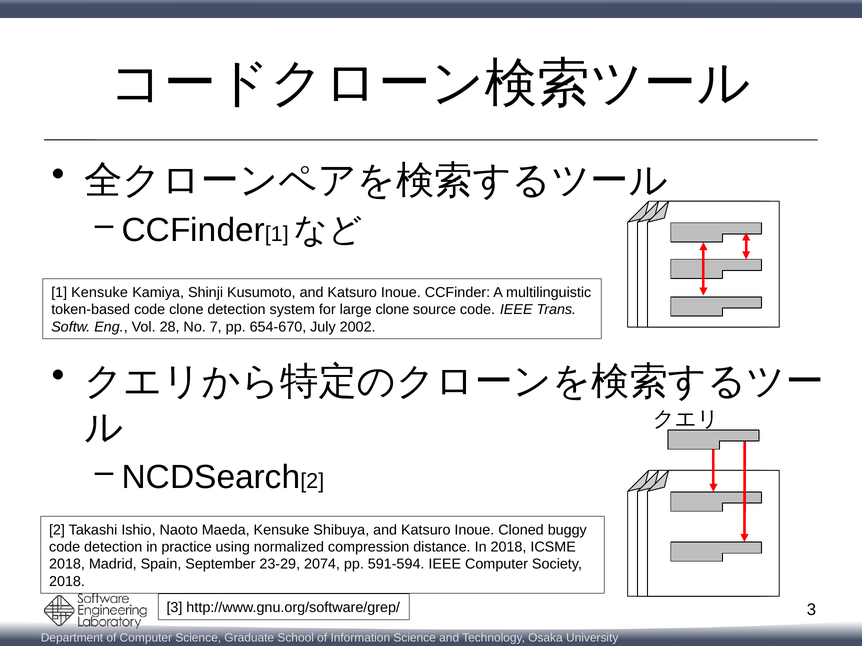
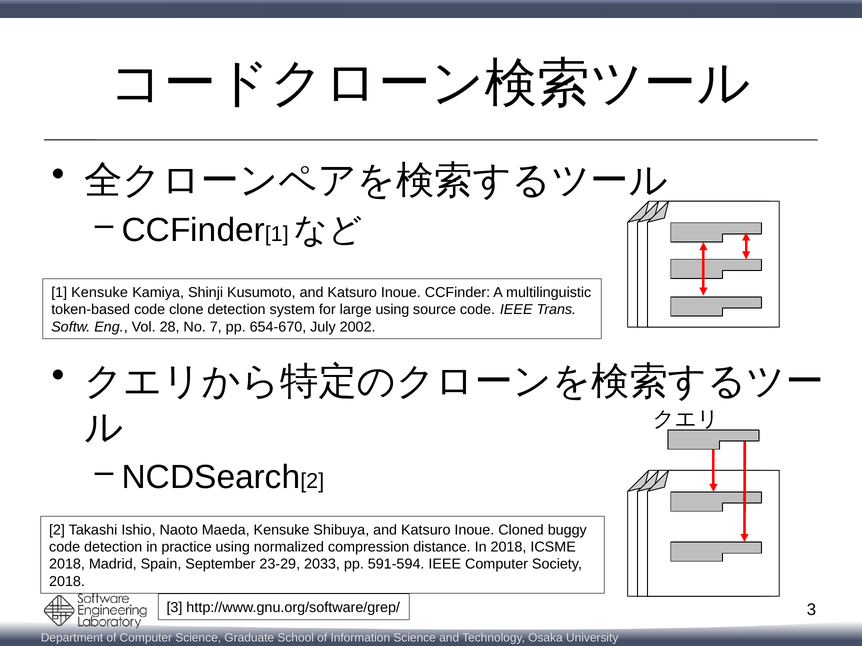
large clone: clone -> using (392, 310)
2074: 2074 -> 2033 (322, 565)
